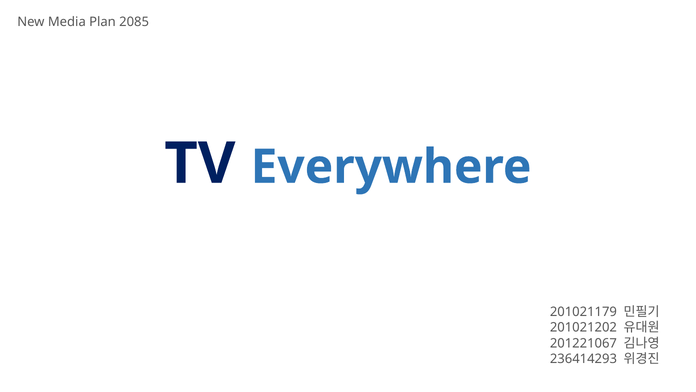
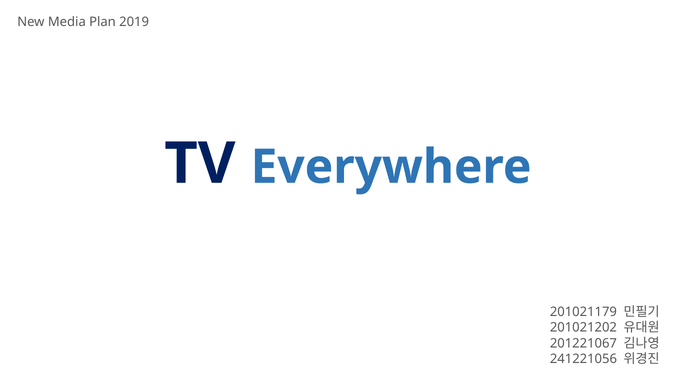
2085: 2085 -> 2019 (134, 22)
236414293: 236414293 -> 241221056 (583, 359)
